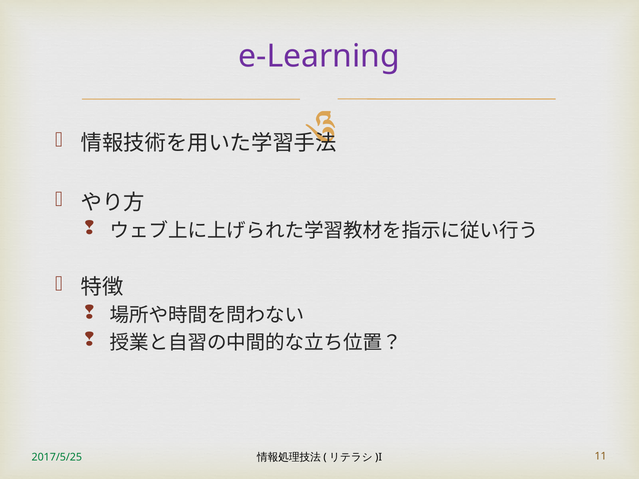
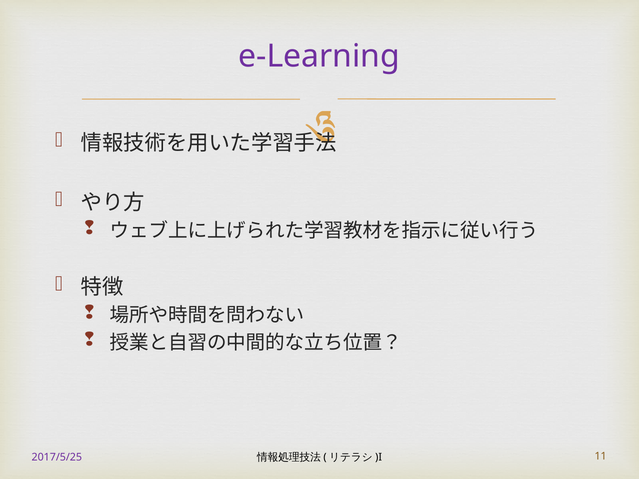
2017/5/25 colour: green -> purple (57, 457)
